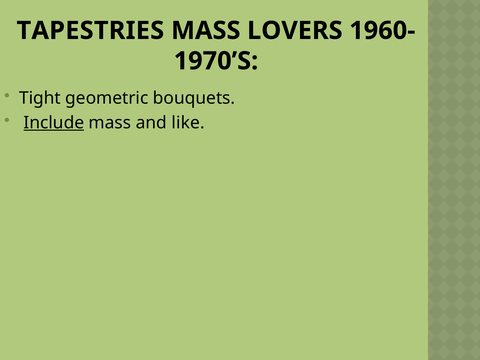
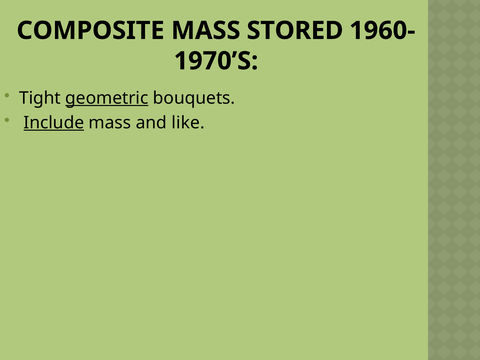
TAPESTRIES: TAPESTRIES -> COMPOSITE (91, 31)
LOVERS: LOVERS -> STORED (295, 31)
geometric underline: none -> present (107, 98)
